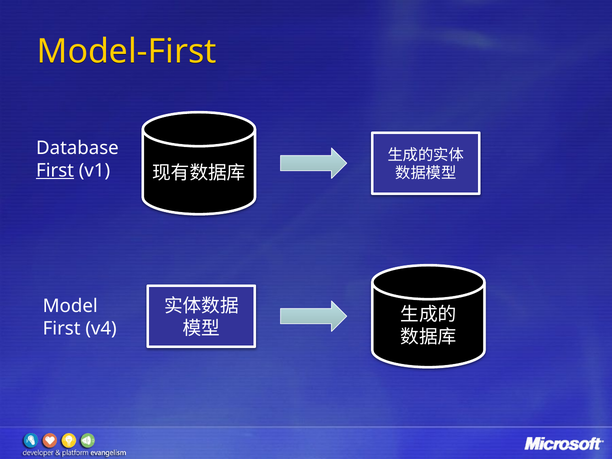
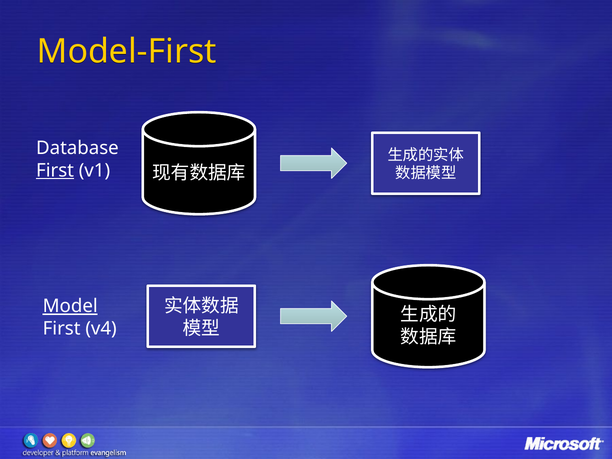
Model underline: none -> present (70, 306)
